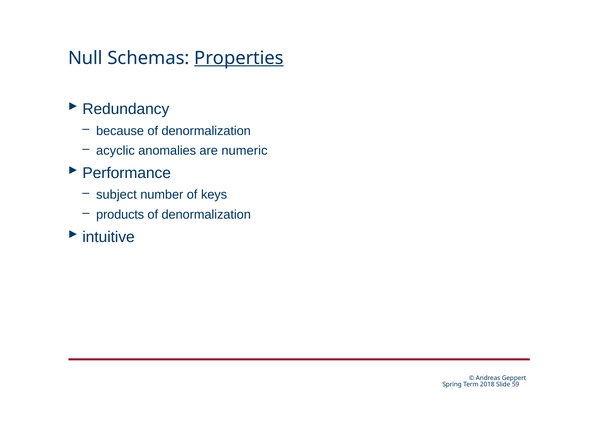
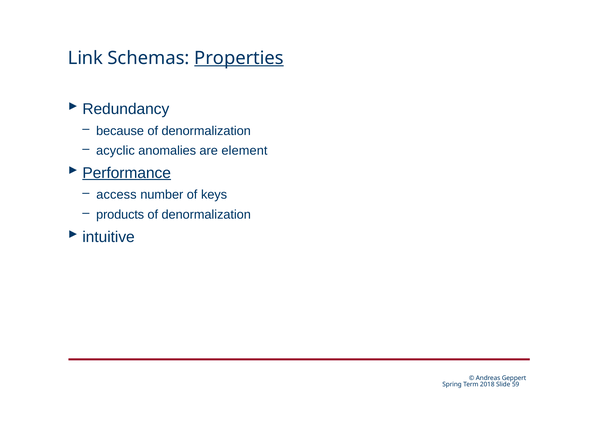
Null: Null -> Link (85, 58)
numeric: numeric -> element (244, 151)
Performance underline: none -> present (127, 173)
subject: subject -> access (116, 195)
